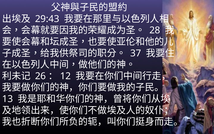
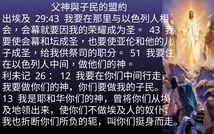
28: 28 -> 43 (155, 30)
37: 37 -> 51 (136, 53)
